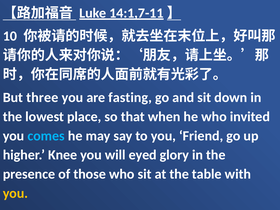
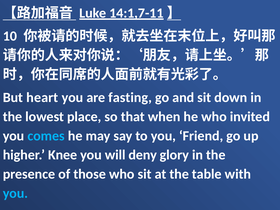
three: three -> heart (42, 98)
eyed: eyed -> deny (143, 155)
you colour: yellow -> light blue (15, 193)
